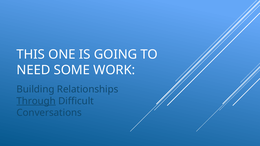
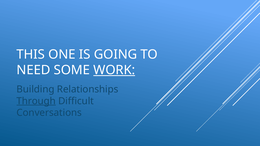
WORK underline: none -> present (114, 70)
